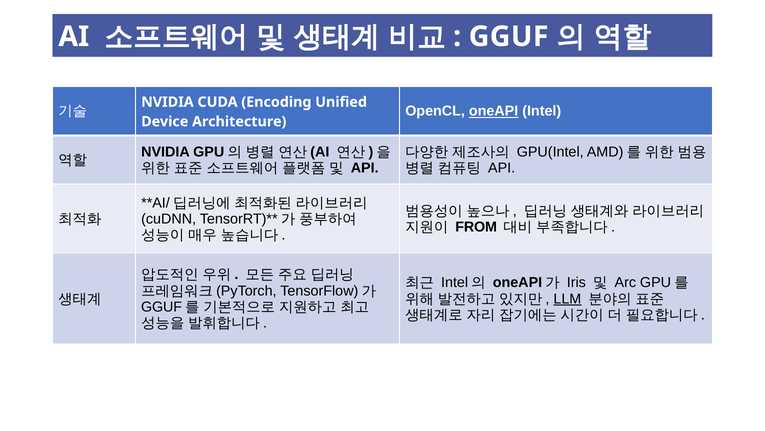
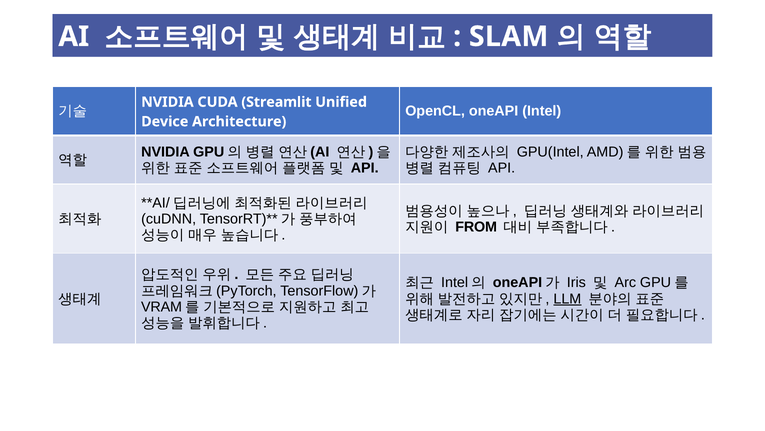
GGUF: GGUF -> SLAM (509, 36)
oneAPI underline: present -> none (494, 111)
Encoding: Encoding -> Streamlit (276, 102)
GGUF: GGUF -> VRAM (162, 306)
